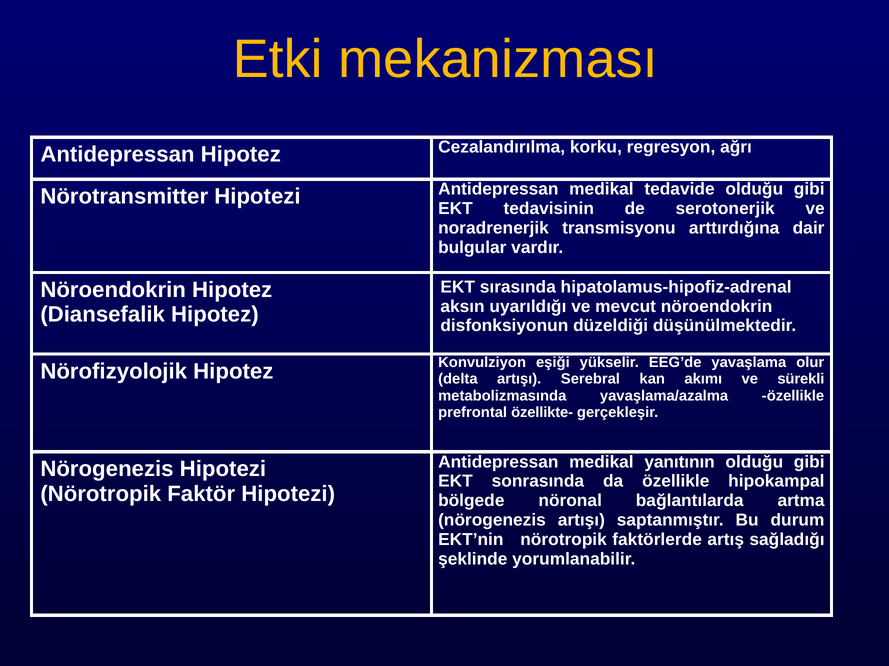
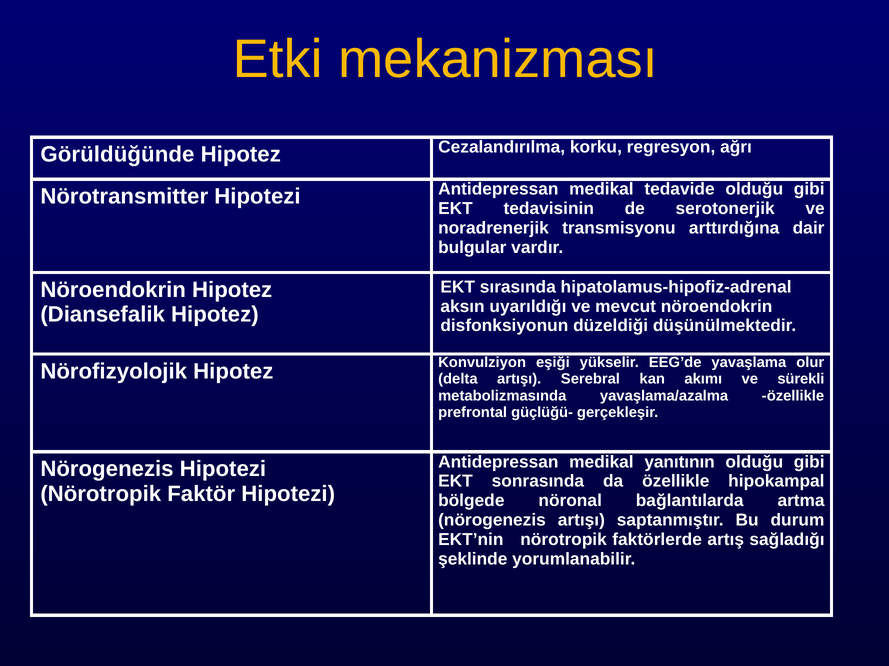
Antidepressan: Antidepressan -> Görüldüğünde (117, 155)
özellikte-: özellikte- -> güçlüğü- (542, 413)
